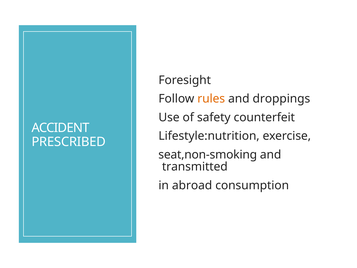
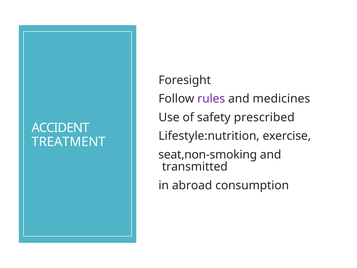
rules colour: orange -> purple (211, 99)
droppings: droppings -> medicines (281, 99)
counterfeit: counterfeit -> prescribed (264, 117)
PRESCRIBED: PRESCRIBED -> TREATMENT (69, 142)
